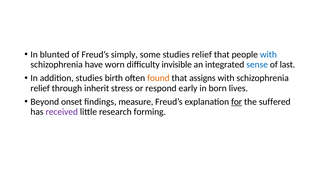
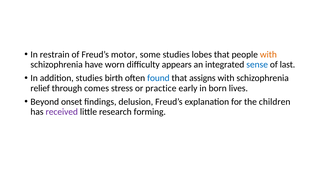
blunted: blunted -> restrain (55, 54)
simply: simply -> motor (124, 54)
studies relief: relief -> lobes (202, 54)
with colour: blue -> orange (268, 54)
invisible: invisible -> appears (177, 64)
found colour: orange -> blue (158, 78)
inherit: inherit -> comes (97, 88)
respond: respond -> practice (161, 88)
measure: measure -> delusion (136, 101)
for underline: present -> none (237, 101)
suffered: suffered -> children (275, 101)
